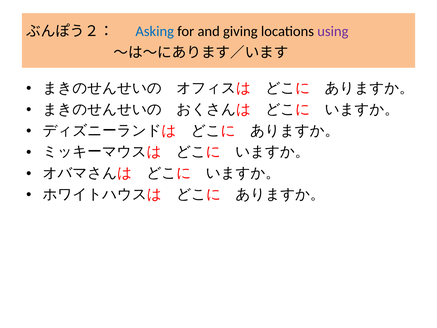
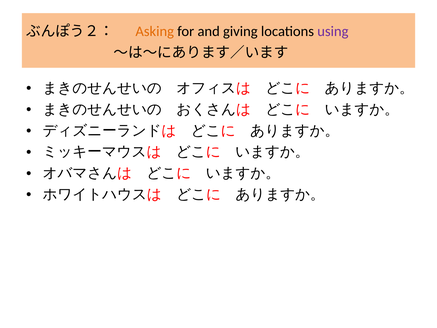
Asking colour: blue -> orange (155, 31)
